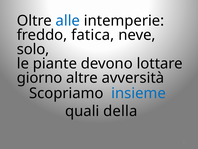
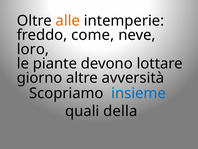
alle colour: blue -> orange (68, 21)
fatica: fatica -> come (93, 35)
solo: solo -> loro (33, 49)
